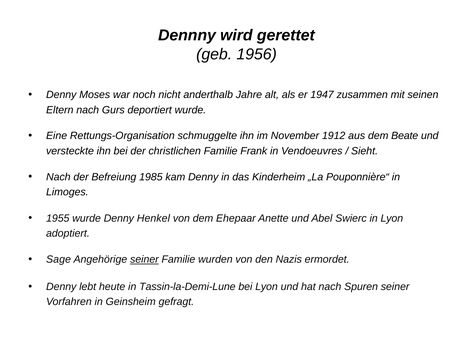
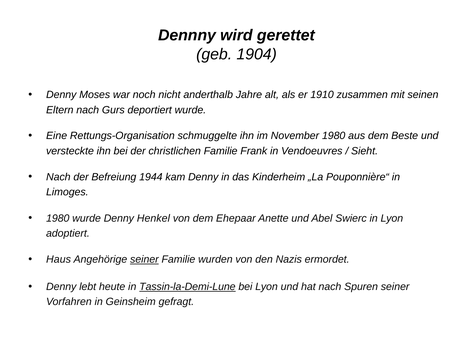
1956: 1956 -> 1904 (257, 54)
1947: 1947 -> 1910 (322, 95)
November 1912: 1912 -> 1980 (334, 136)
Beate: Beate -> Beste (405, 136)
1985: 1985 -> 1944 (151, 177)
1955: 1955 -> 1980 (58, 218)
Sage: Sage -> Haus (59, 259)
Tassin-la-Demi-Lune underline: none -> present (187, 287)
